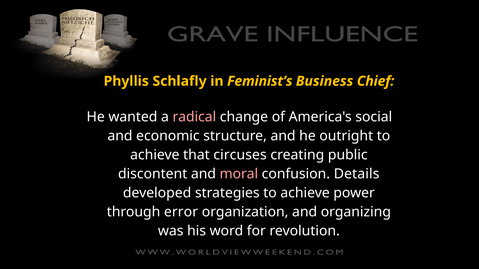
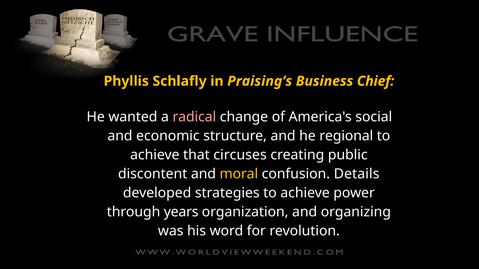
Feminist’s: Feminist’s -> Praising’s (260, 81)
outright: outright -> regional (346, 136)
moral colour: pink -> yellow (239, 174)
error: error -> years (181, 212)
